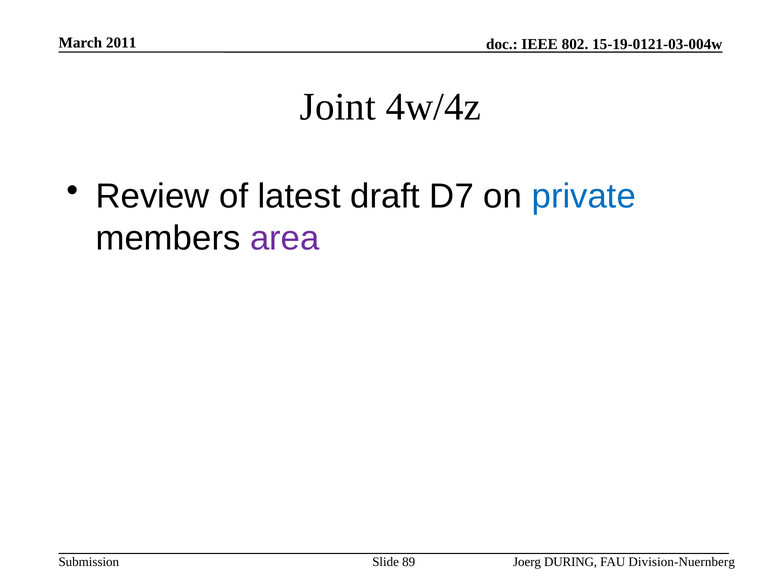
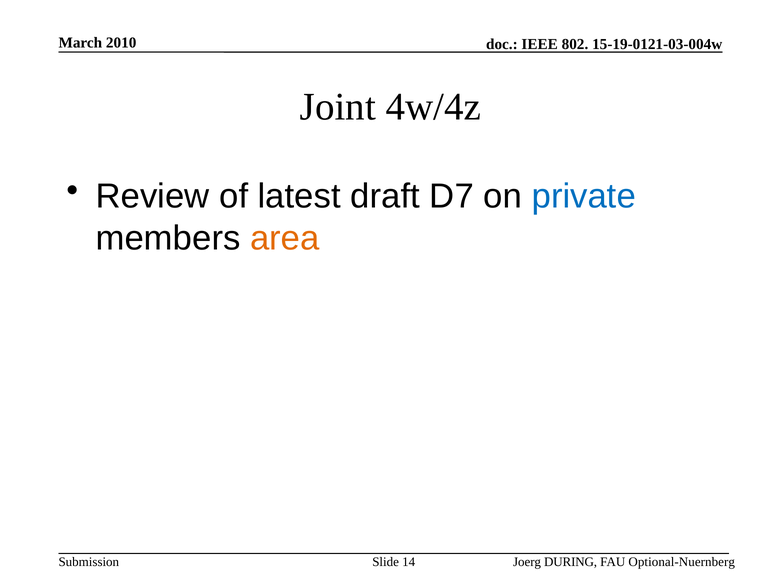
2011: 2011 -> 2010 (121, 43)
area colour: purple -> orange (285, 238)
89: 89 -> 14 (409, 562)
Division-Nuernberg: Division-Nuernberg -> Optional-Nuernberg (682, 562)
